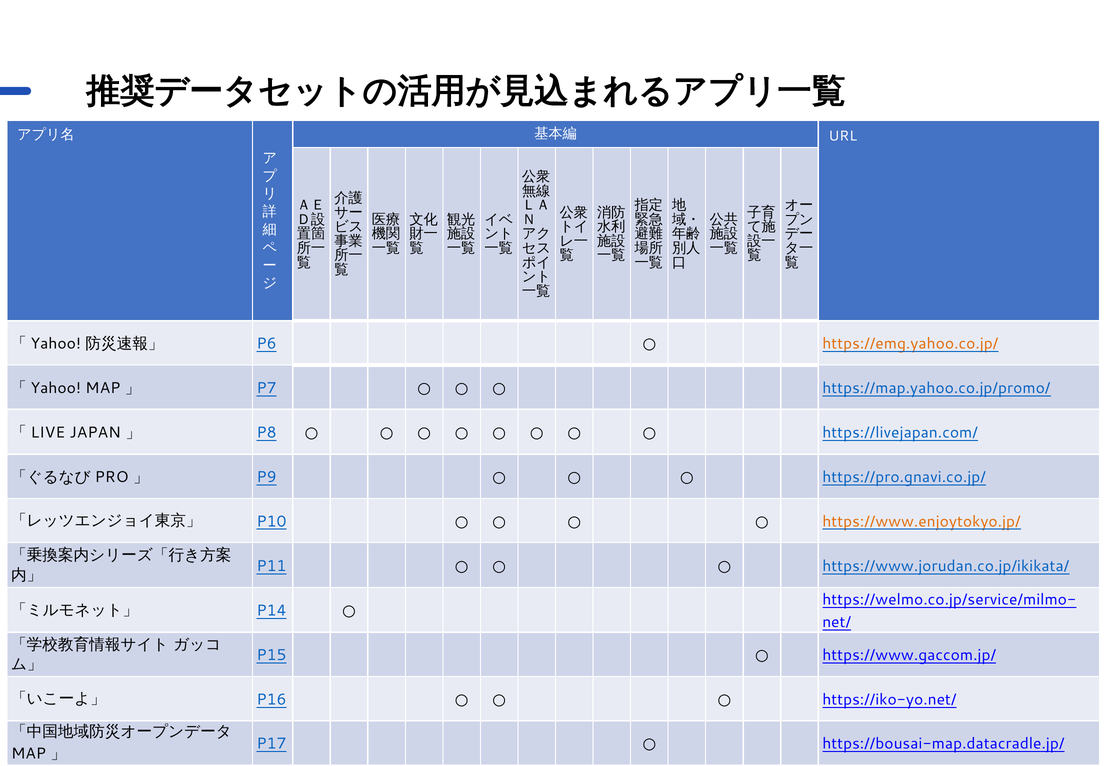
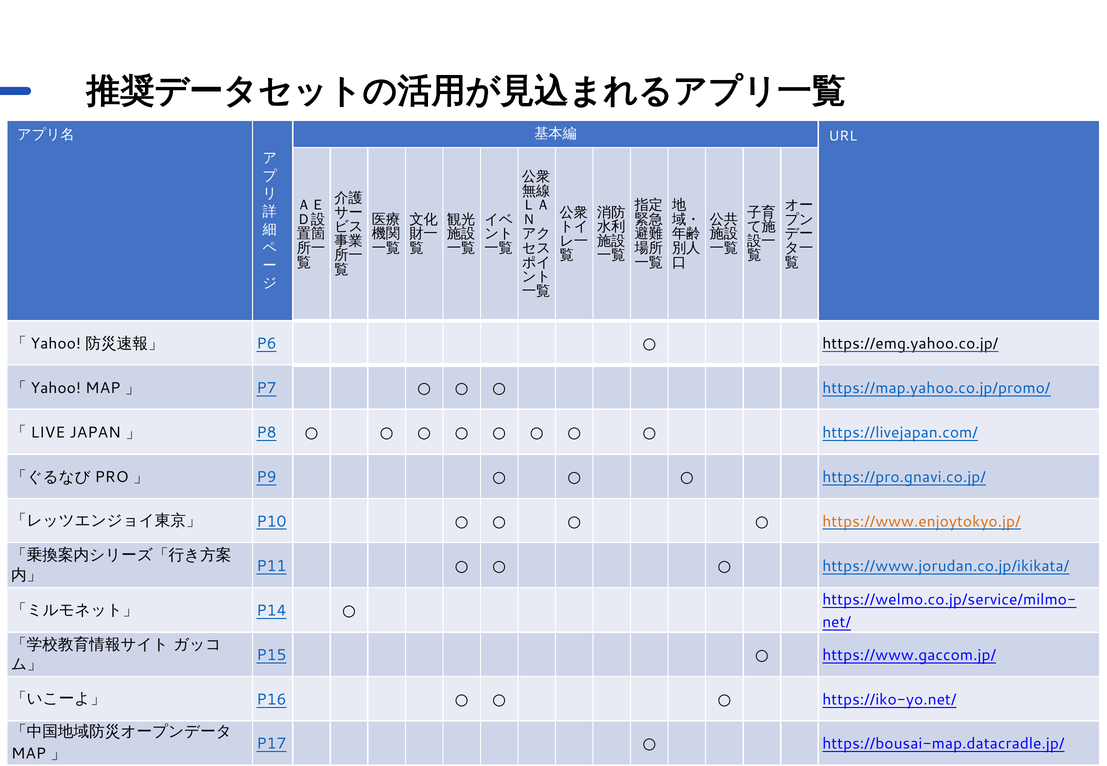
https://emg.yahoo.co.jp/ colour: orange -> black (910, 344)
